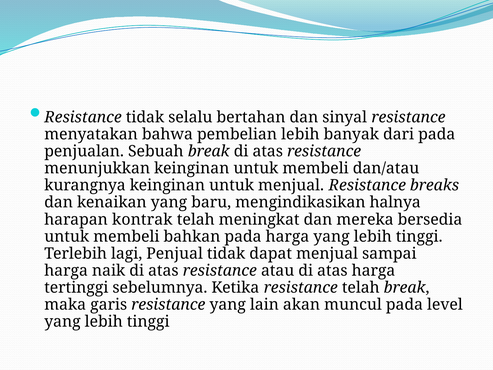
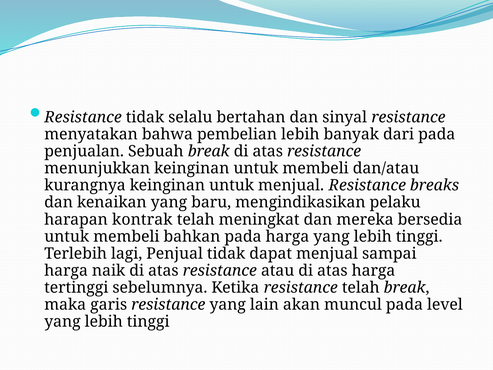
halnya: halnya -> pelaku (395, 202)
